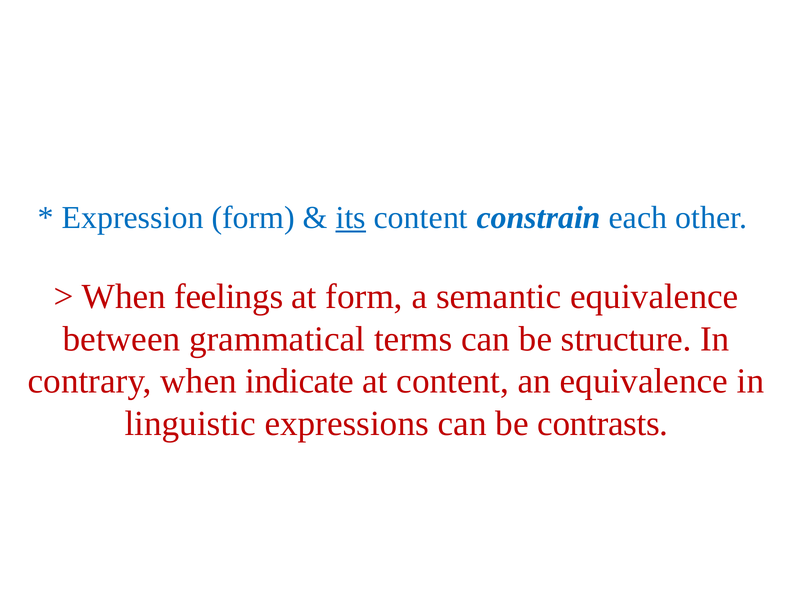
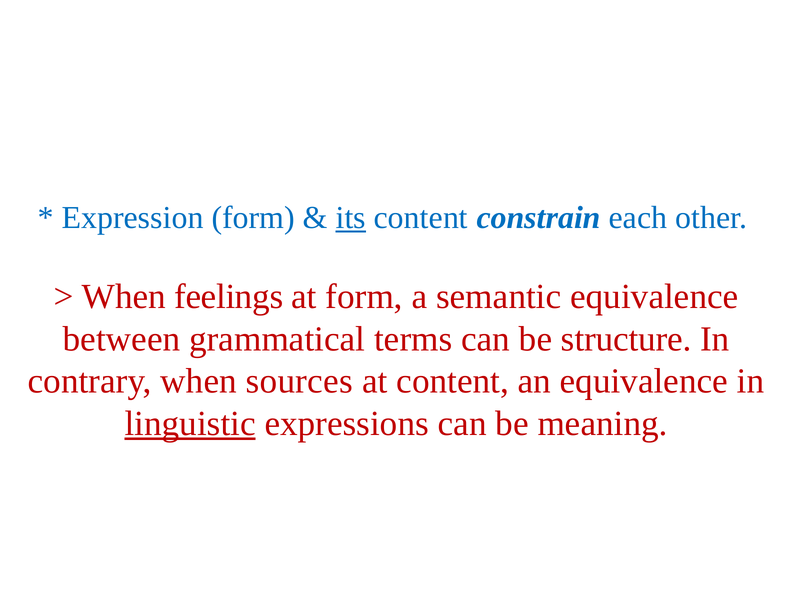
indicate: indicate -> sources (299, 381)
linguistic underline: none -> present (190, 423)
contrasts: contrasts -> meaning (603, 423)
